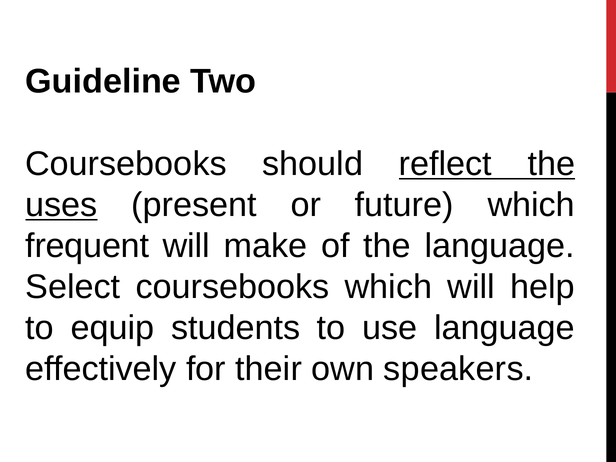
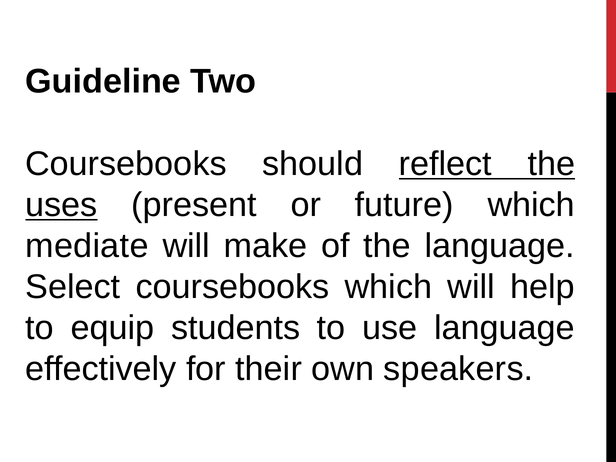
frequent: frequent -> mediate (87, 246)
